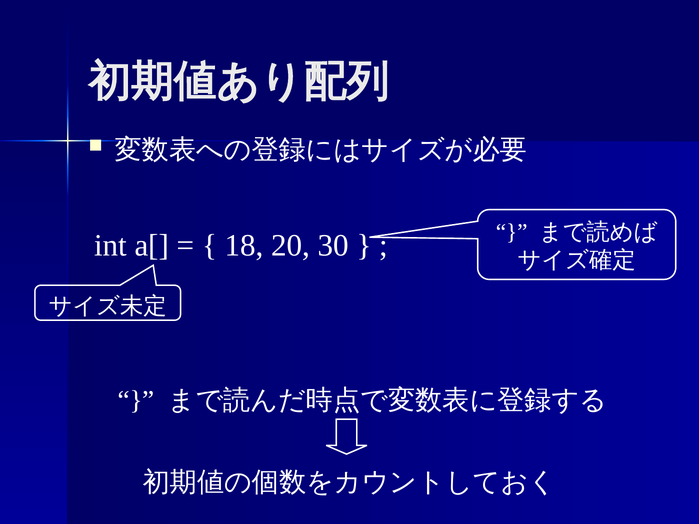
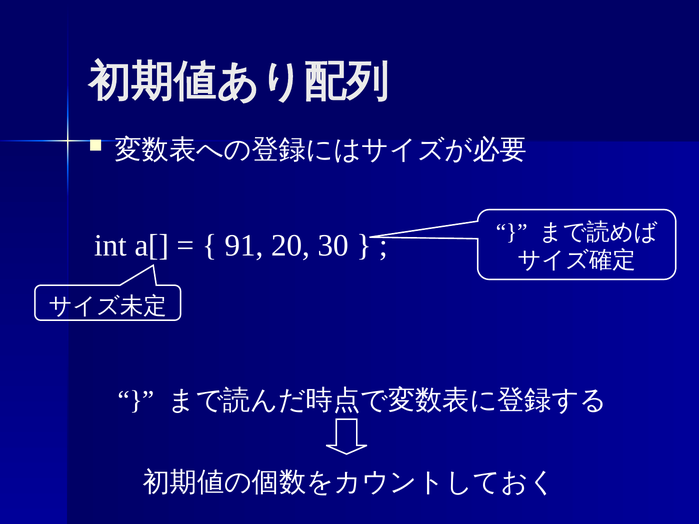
18: 18 -> 91 (244, 246)
